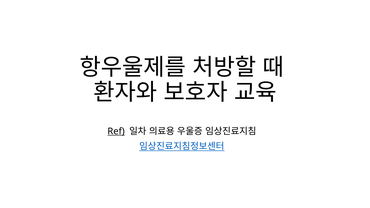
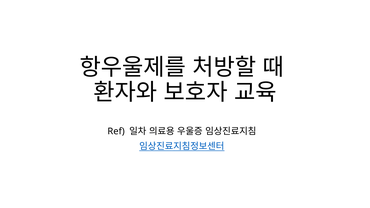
Ref underline: present -> none (116, 131)
